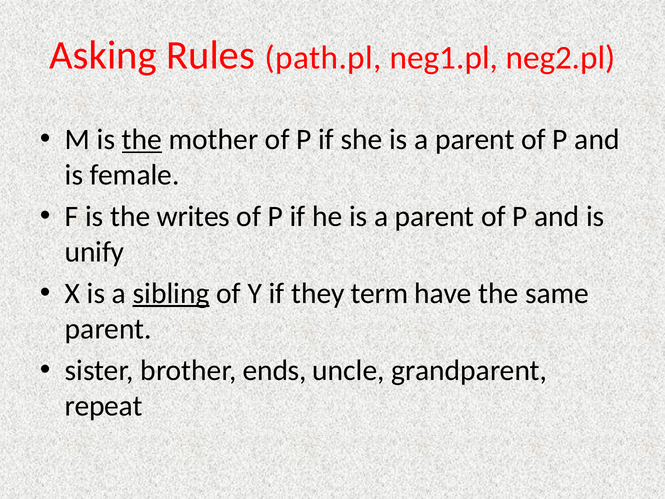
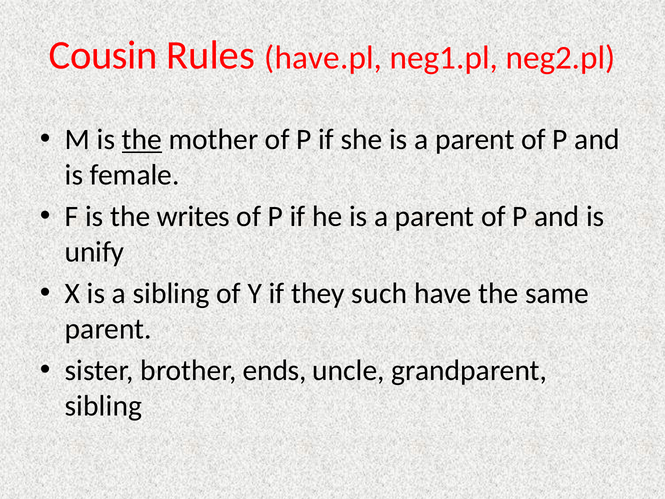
Asking: Asking -> Cousin (103, 55)
path.pl: path.pl -> have.pl (323, 58)
sibling underline: present -> none (171, 293)
term: term -> such (379, 293)
repeat: repeat -> sibling (103, 406)
